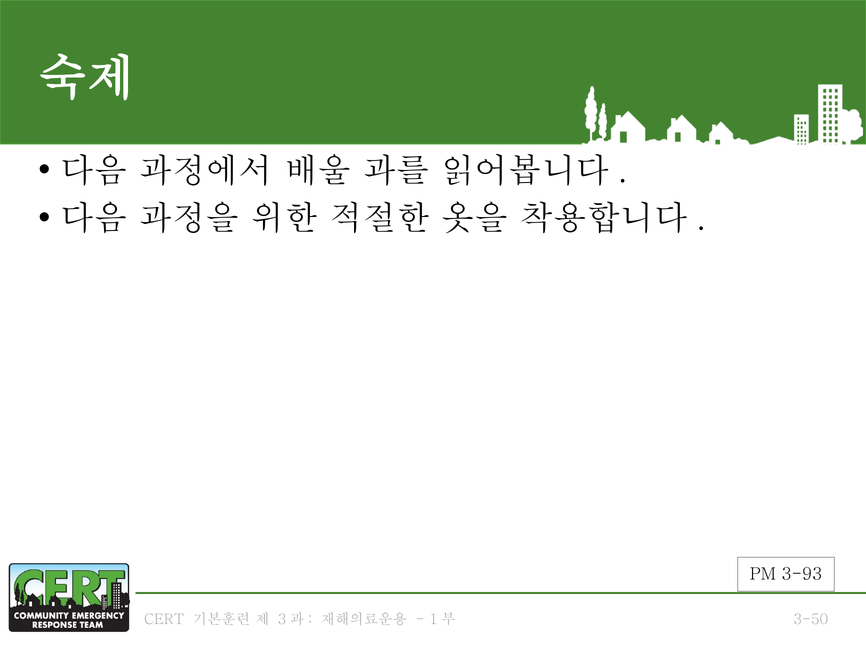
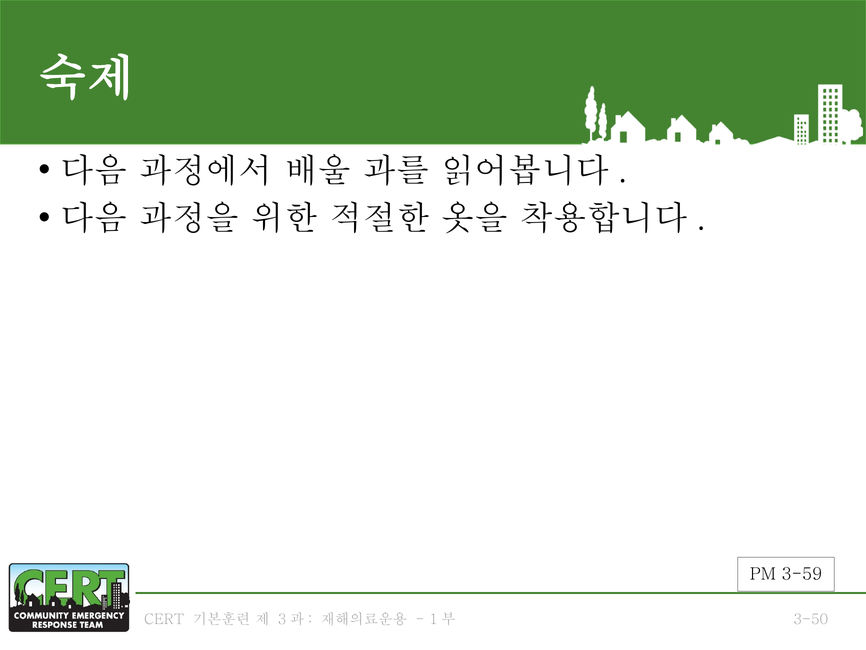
3-93: 3-93 -> 3-59 (802, 574)
